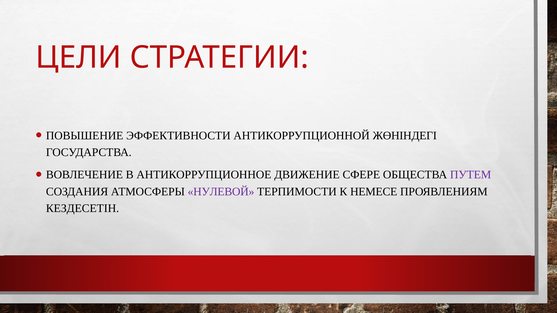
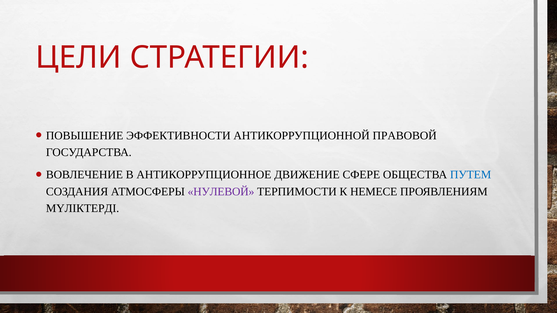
ЖӨНІНДЕГІ: ЖӨНІНДЕГІ -> ПРАВОВОЙ (405, 136)
ПУТЕМ colour: purple -> blue (471, 175)
КЕЗДЕСЕТІН: КЕЗДЕСЕТІН -> МҮЛІКТЕРДІ (83, 208)
